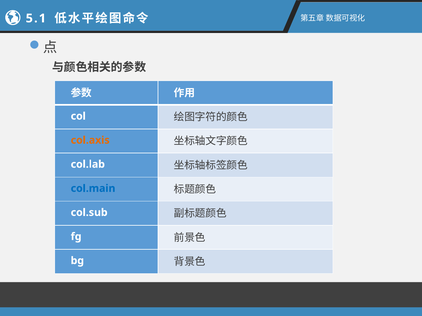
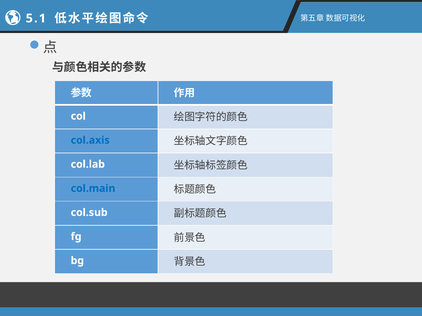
col.axis colour: orange -> blue (90, 140)
